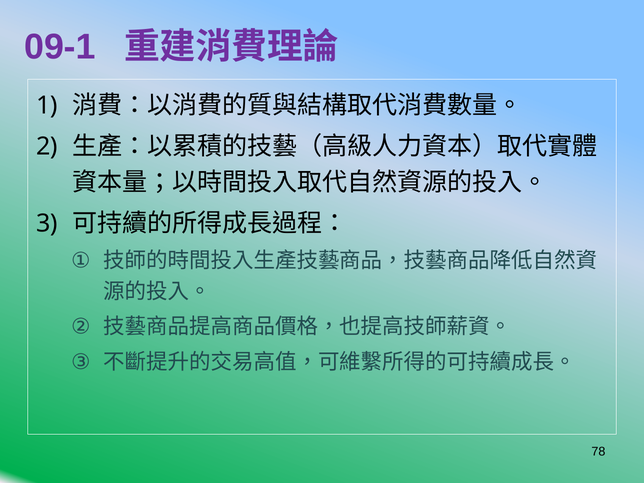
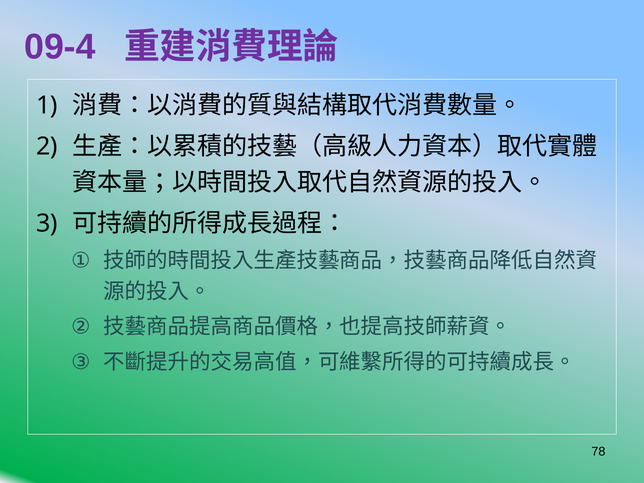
09-1: 09-1 -> 09-4 (60, 47)
